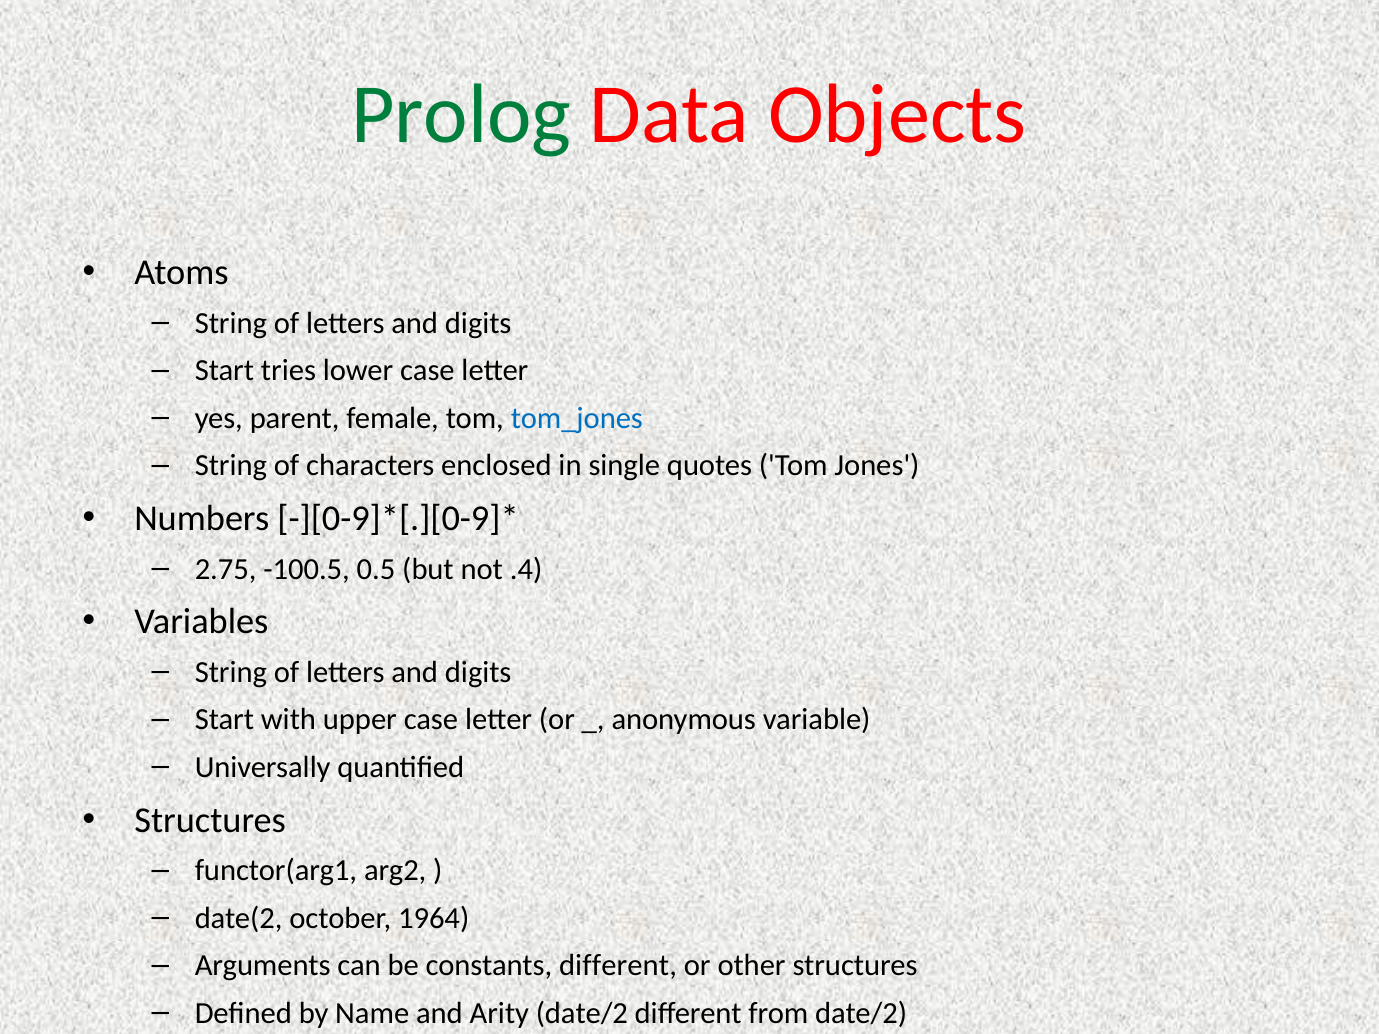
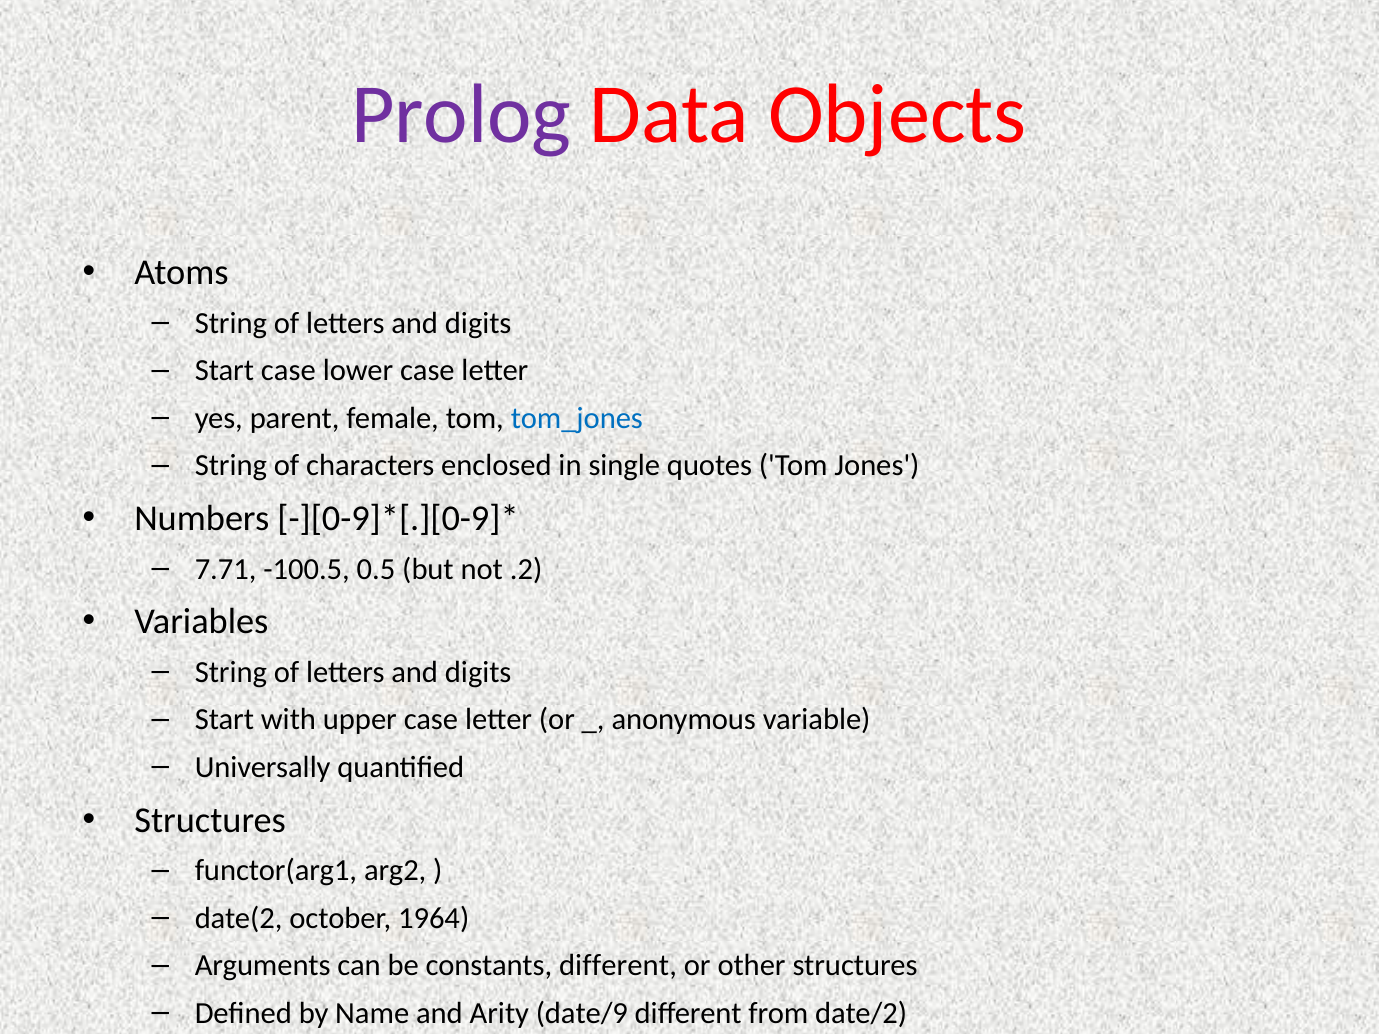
Prolog colour: green -> purple (461, 115)
Start tries: tries -> case (288, 371)
2.75: 2.75 -> 7.71 (226, 569)
.4: .4 -> .2 (526, 569)
Arity date/2: date/2 -> date/9 (582, 1013)
